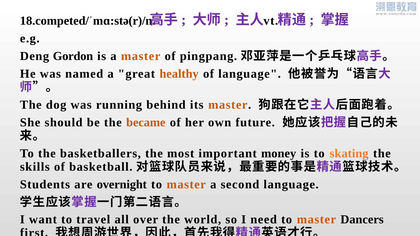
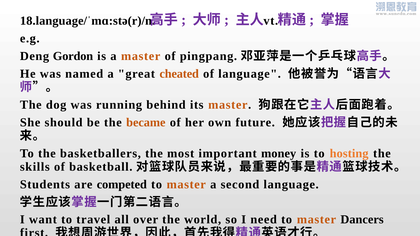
18.competed/ˈmɑ:stə(r)/n: 18.competed/ˈmɑ:stə(r)/n -> 18.language/ˈmɑ:stə(r)/n (88, 21)
healthy: healthy -> cheated (179, 74)
skating: skating -> hosting (349, 154)
overnight: overnight -> competed (122, 185)
